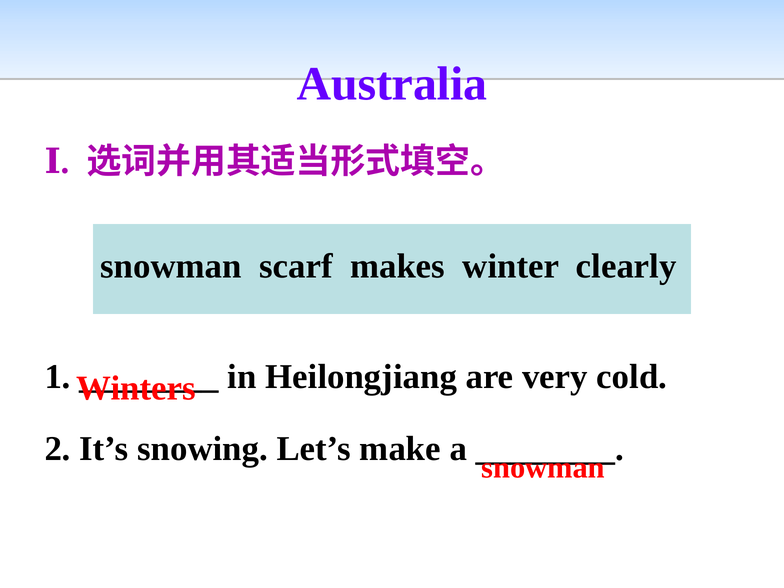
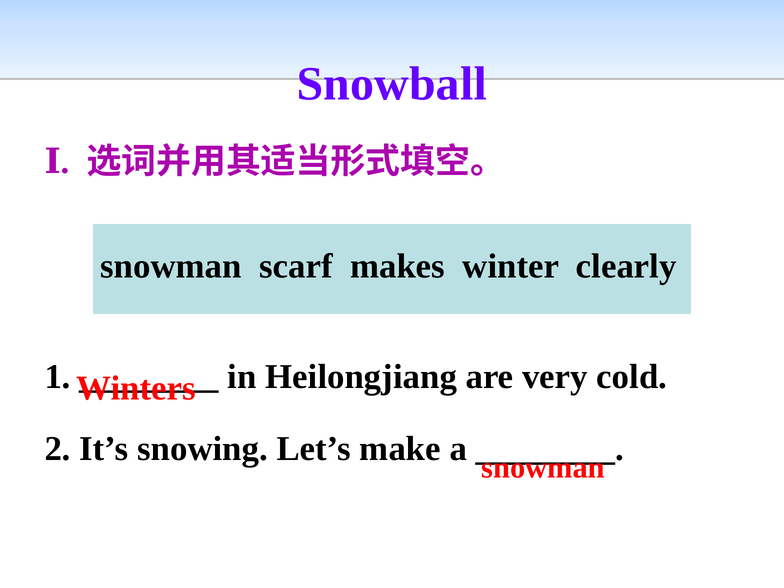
Australia: Australia -> Snowball (392, 84)
